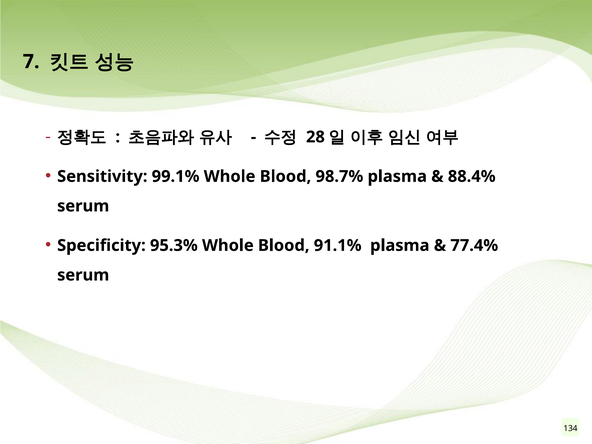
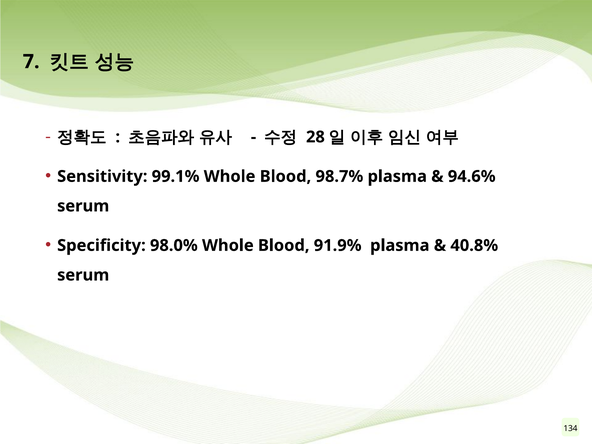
88.4%: 88.4% -> 94.6% (472, 176)
95.3%: 95.3% -> 98.0% (174, 245)
91.1%: 91.1% -> 91.9% (338, 245)
77.4%: 77.4% -> 40.8% (474, 245)
